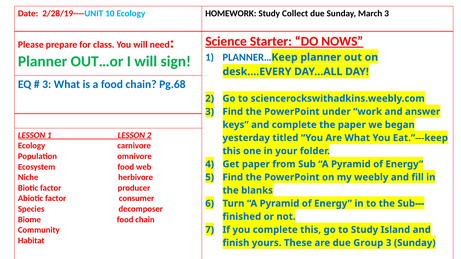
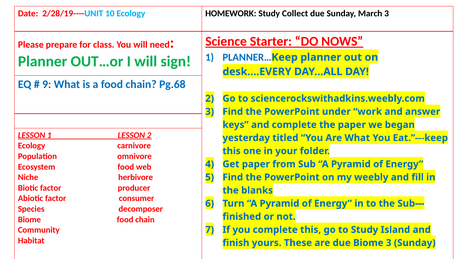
3: 3 -> 9 (47, 85)
due Group: Group -> Biome (368, 243)
